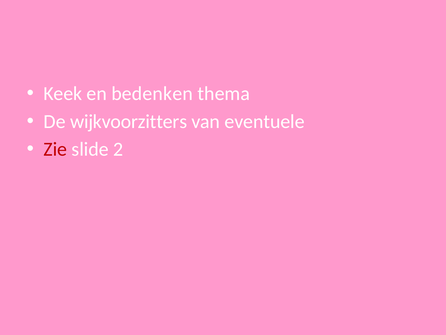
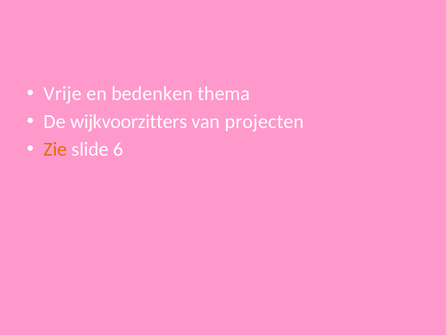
Keek: Keek -> Vrije (63, 94)
eventuele: eventuele -> projecten (264, 121)
Zie colour: red -> orange (55, 149)
2: 2 -> 6 (118, 149)
